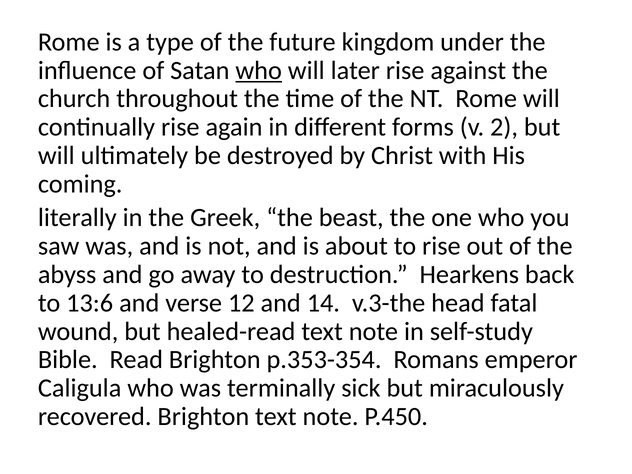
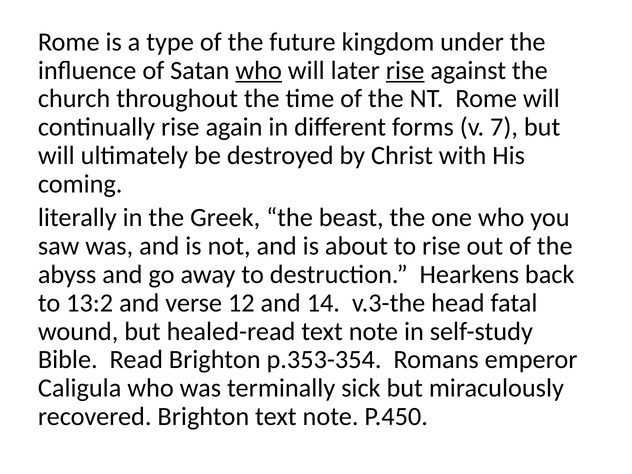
rise underline: none -> present (405, 70)
2: 2 -> 7 (504, 127)
13:6: 13:6 -> 13:2 (90, 303)
